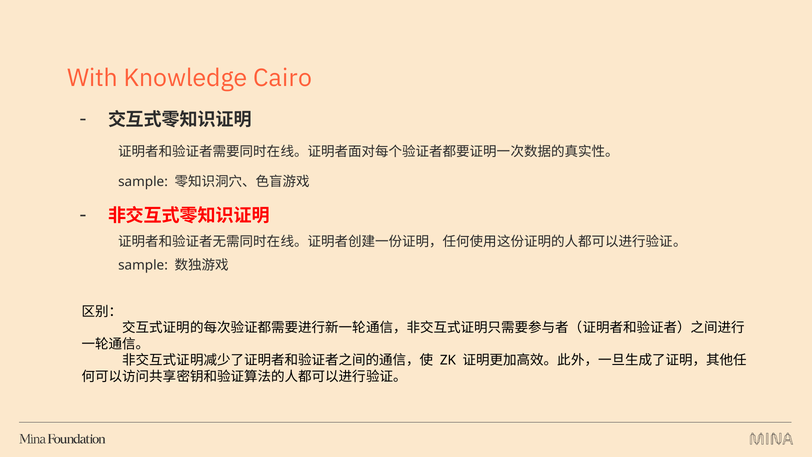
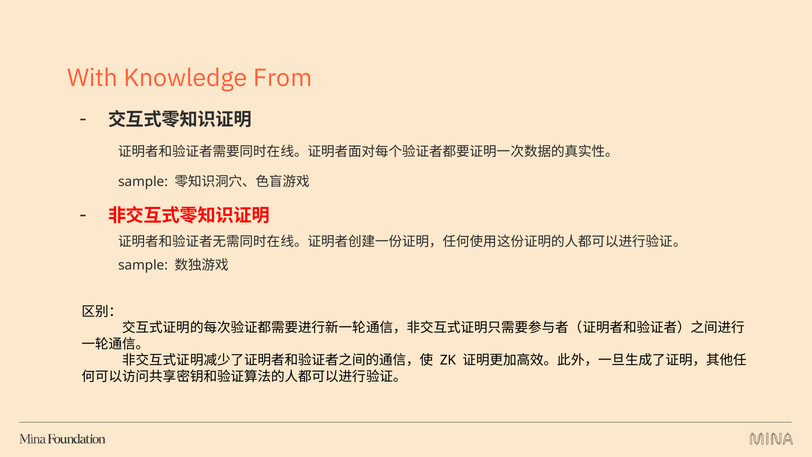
Cairo: Cairo -> From (283, 78)
